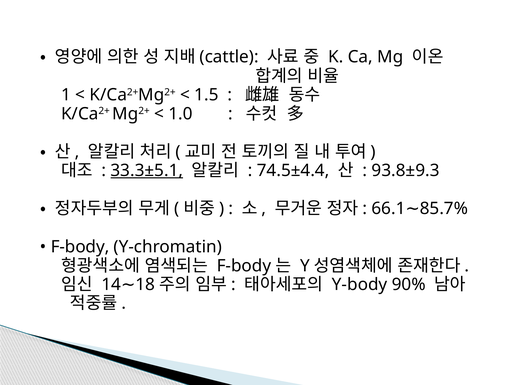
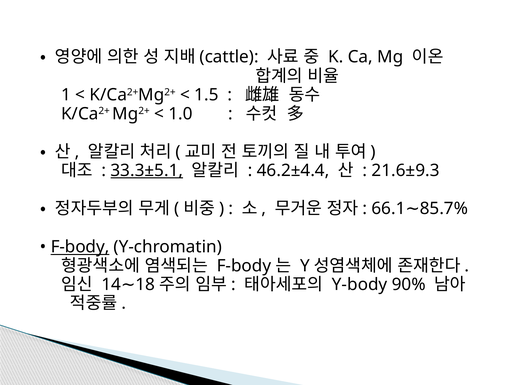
74.5±4.4: 74.5±4.4 -> 46.2±4.4 (293, 171)
93.8±9.3: 93.8±9.3 -> 21.6±9.3 (406, 171)
F-body underline: none -> present (80, 247)
